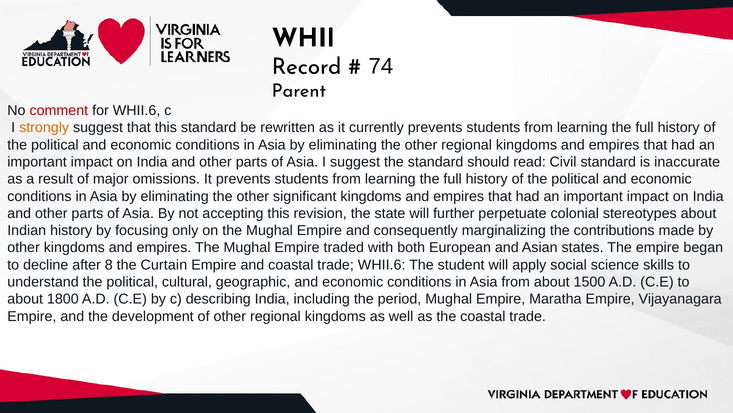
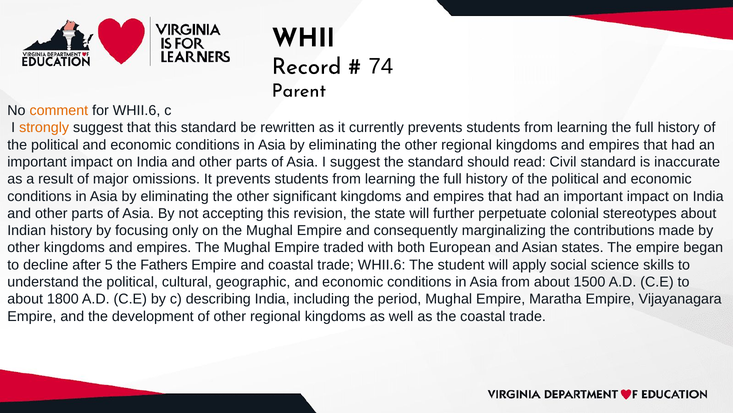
comment colour: red -> orange (59, 110)
8: 8 -> 5 (109, 264)
Curtain: Curtain -> Fathers (164, 264)
